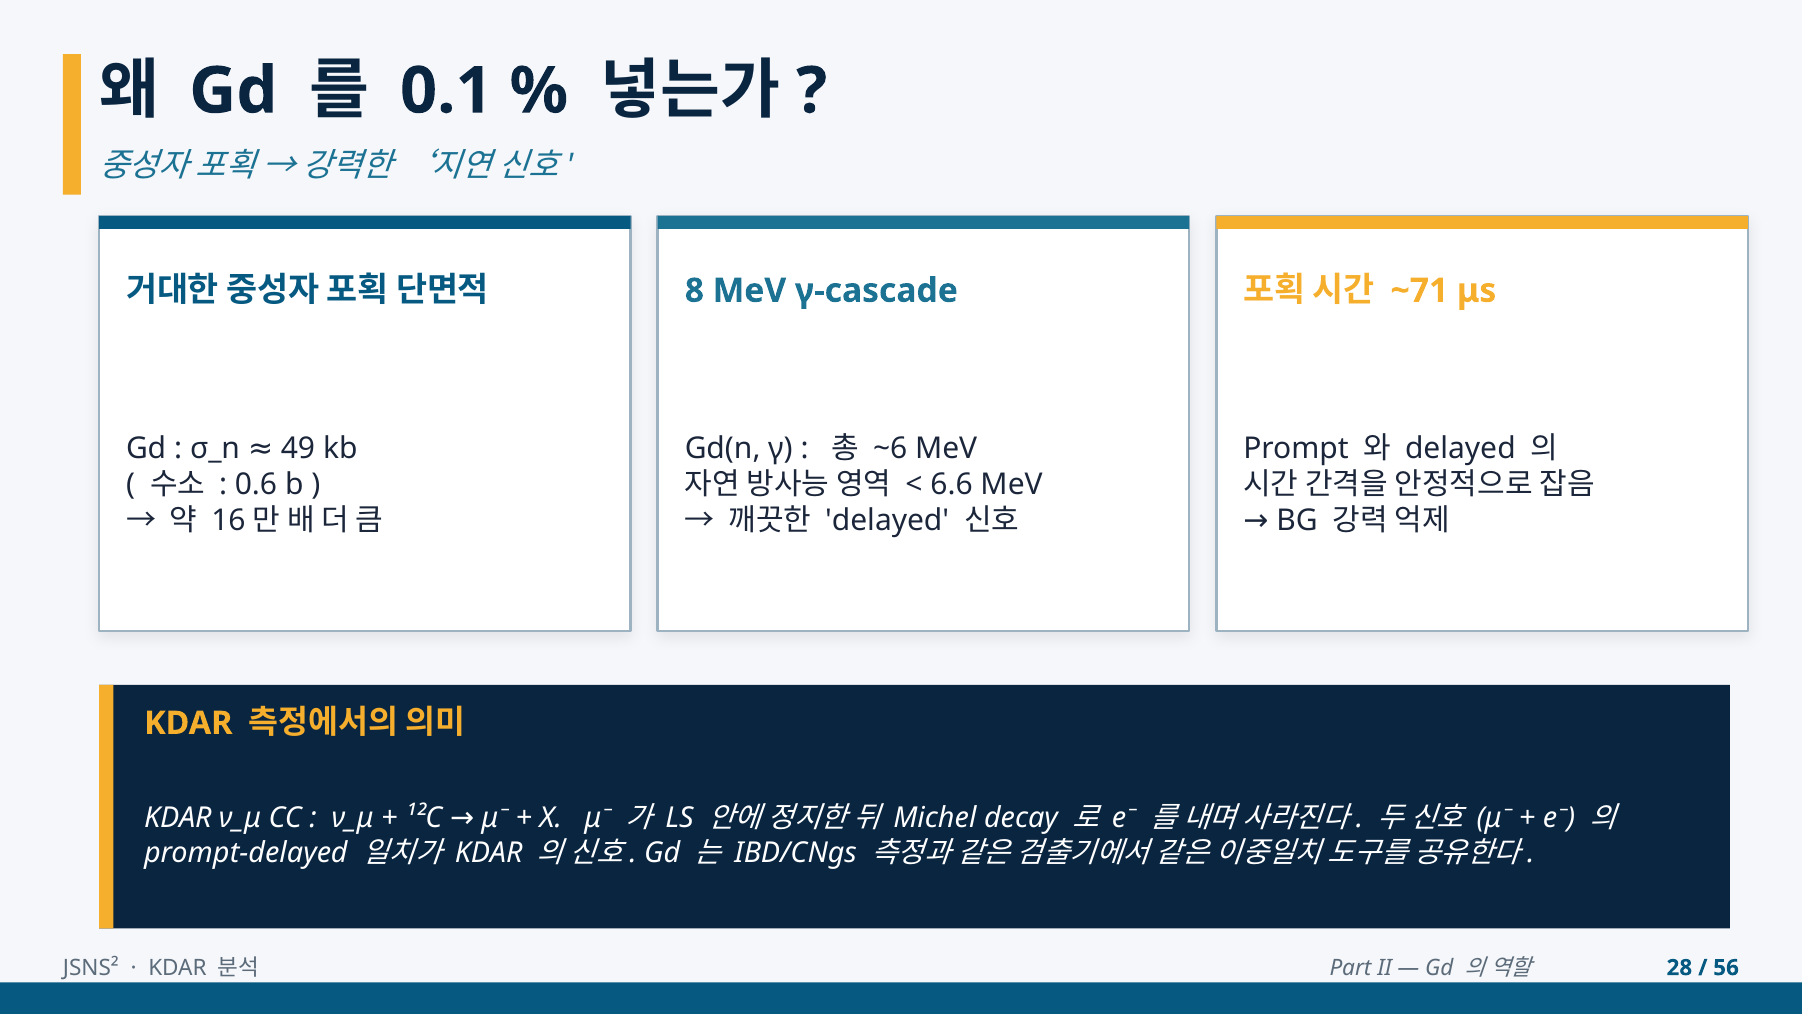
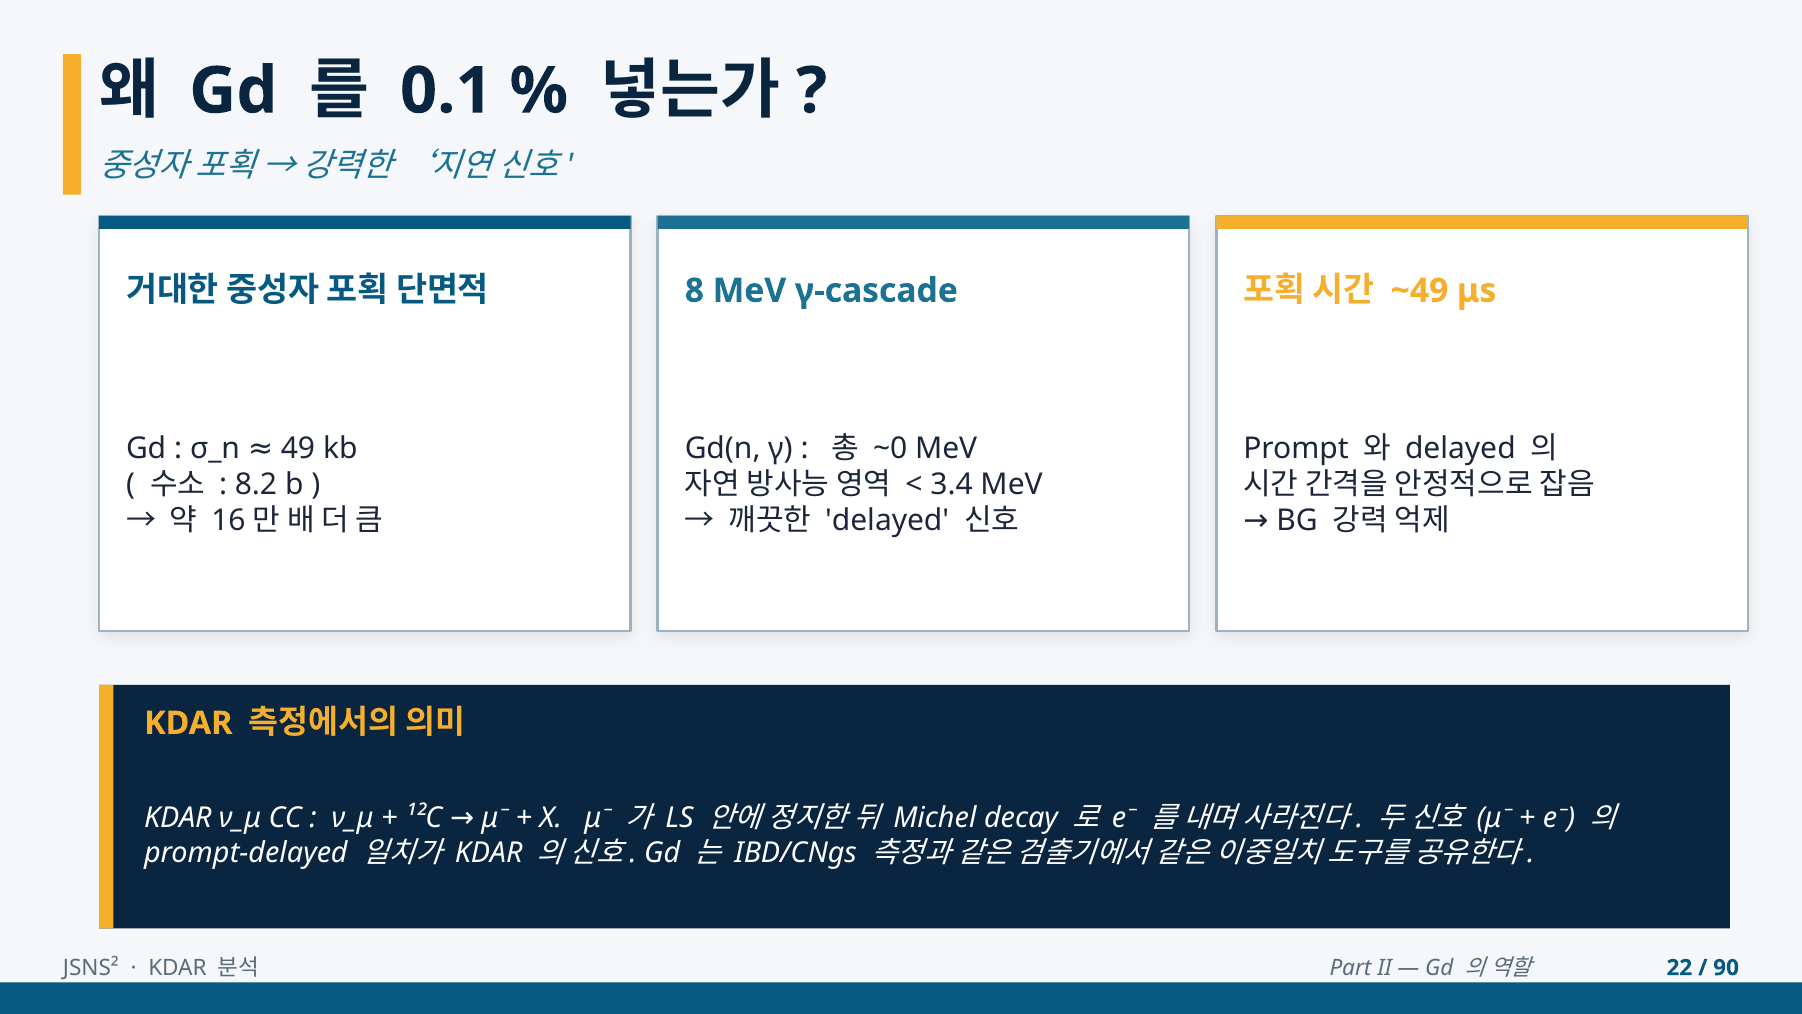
~71: ~71 -> ~49 (1419, 291)
~6: ~6 -> ~0 (890, 448)
6.6: 6.6 -> 3.4 (952, 484)
0.6: 0.6 -> 8.2 (256, 484)
28: 28 -> 22 (1679, 967)
56: 56 -> 90 (1726, 967)
